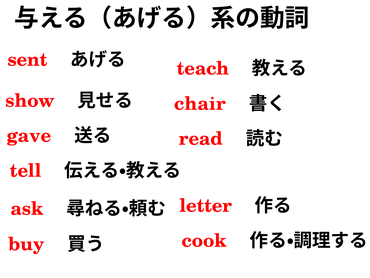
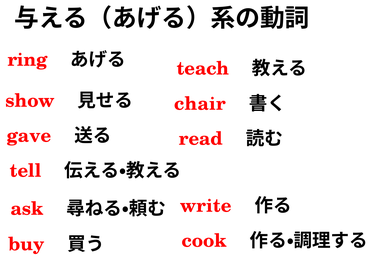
sent: sent -> ring (27, 60)
letter: letter -> write (206, 205)
